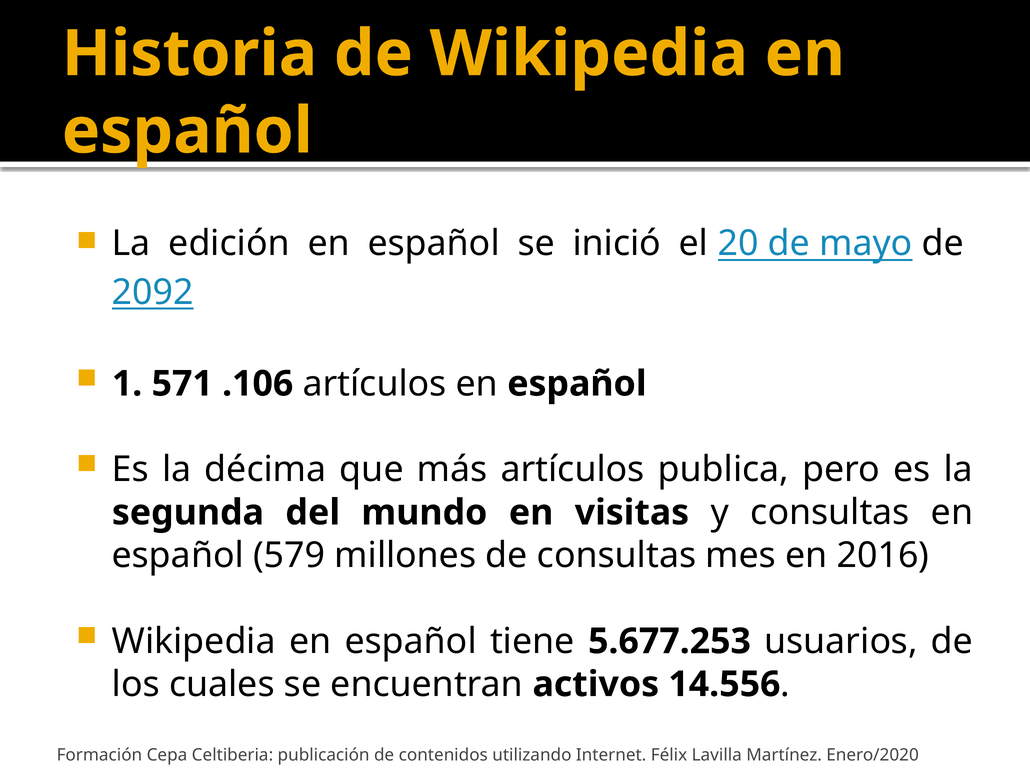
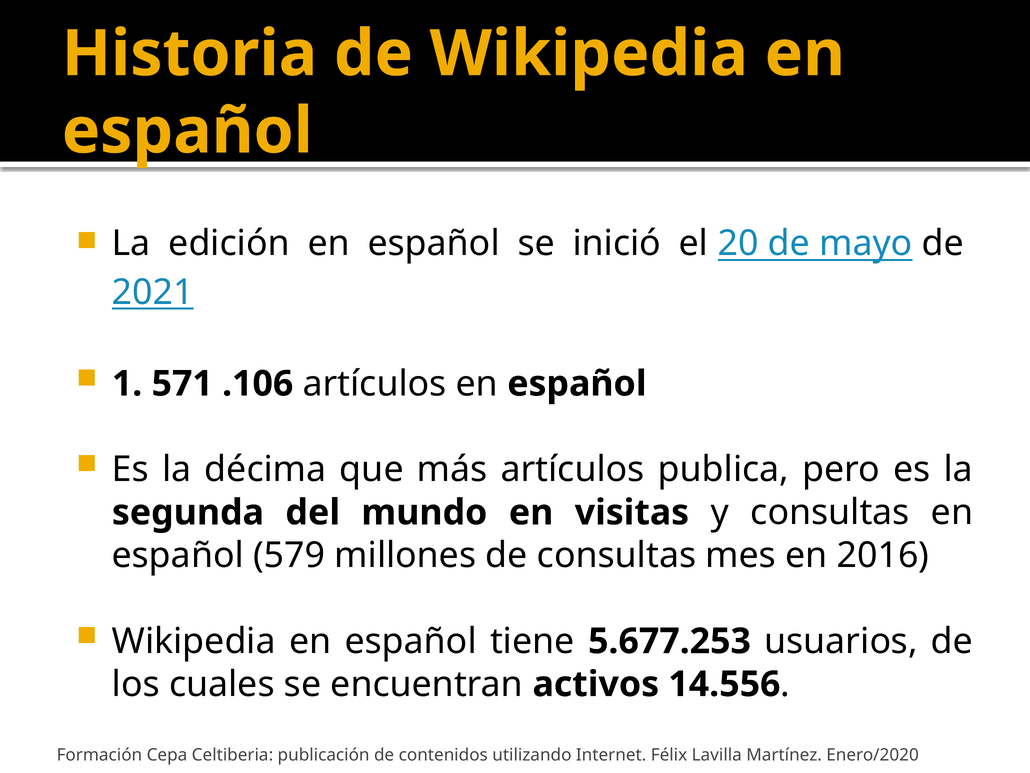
2092: 2092 -> 2021 (153, 292)
